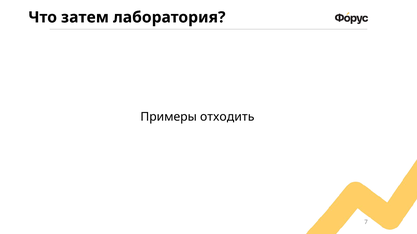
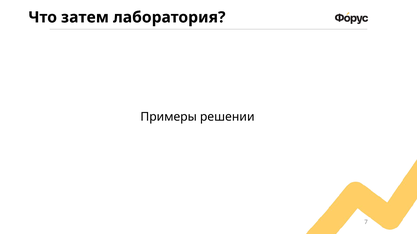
отходить: отходить -> решении (227, 117)
